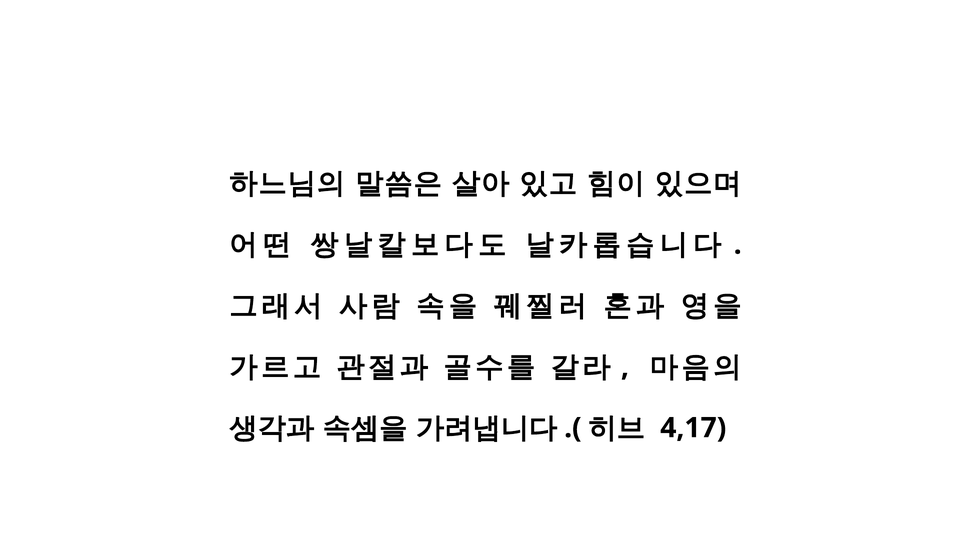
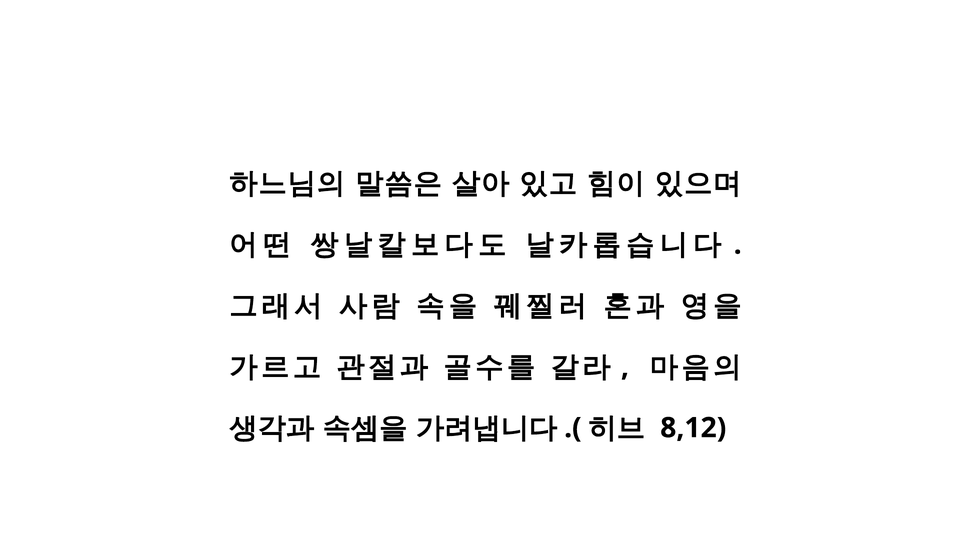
4,17: 4,17 -> 8,12 (693, 428)
